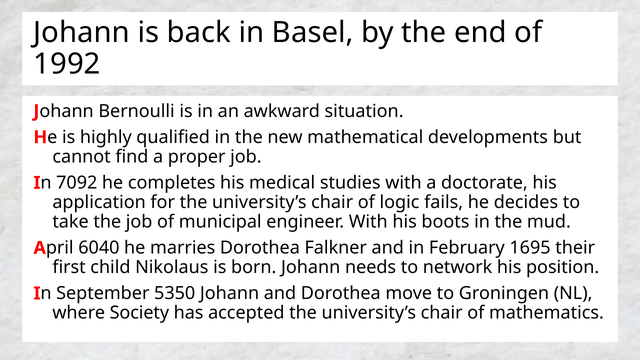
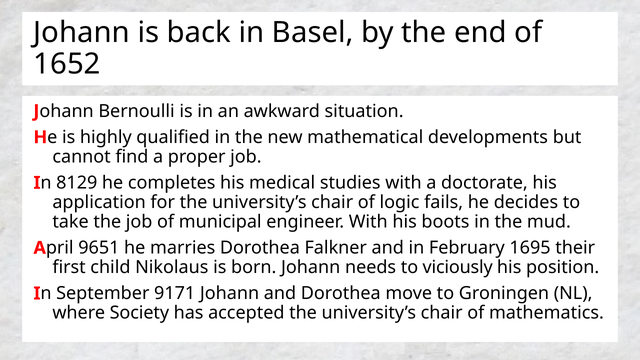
1992: 1992 -> 1652 (67, 64)
7092: 7092 -> 8129 (77, 183)
6040: 6040 -> 9651 (99, 248)
network: network -> viciously (458, 267)
5350: 5350 -> 9171 (175, 294)
